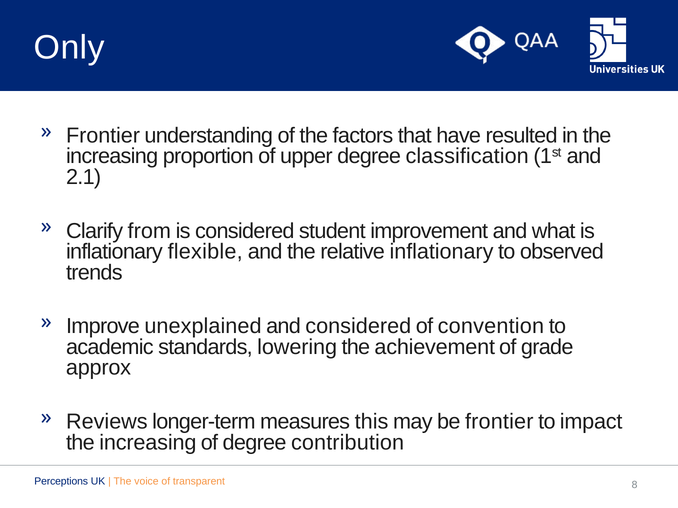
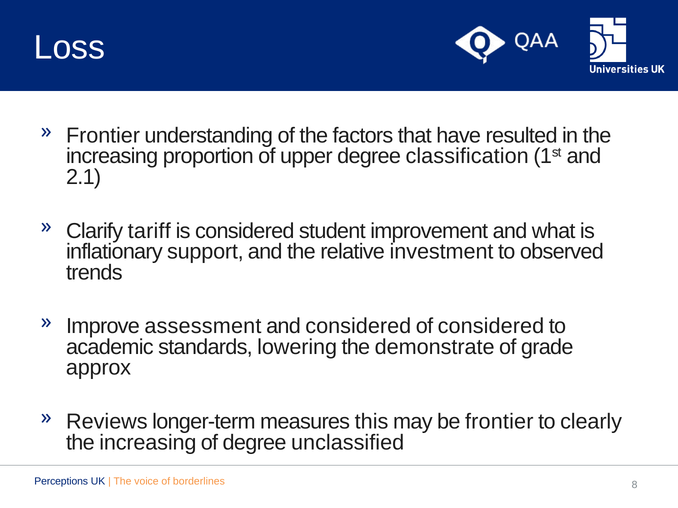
Only: Only -> Loss (69, 48)
from: from -> tariff (149, 231)
flexible: flexible -> support (205, 252)
relative inflationary: inflationary -> investment (442, 252)
unexplained: unexplained -> assessment (203, 327)
of convention: convention -> considered (491, 327)
achievement: achievement -> demonstrate (435, 347)
impact: impact -> clearly (591, 422)
contribution: contribution -> unclassified (348, 443)
transparent: transparent -> borderlines (199, 482)
